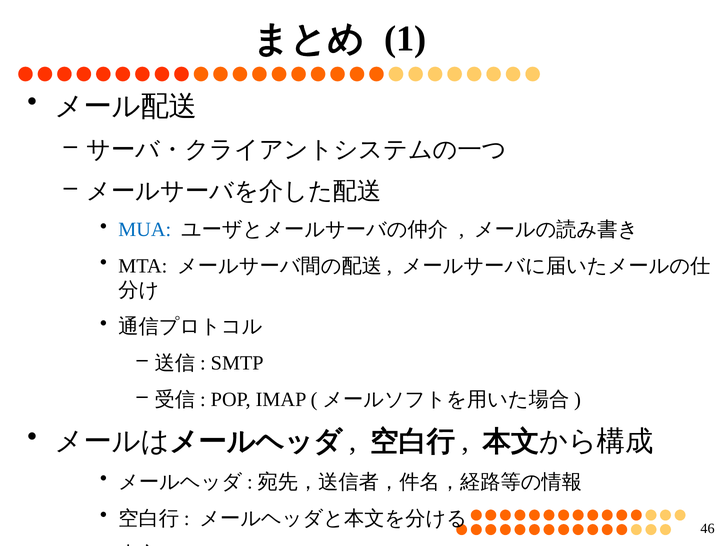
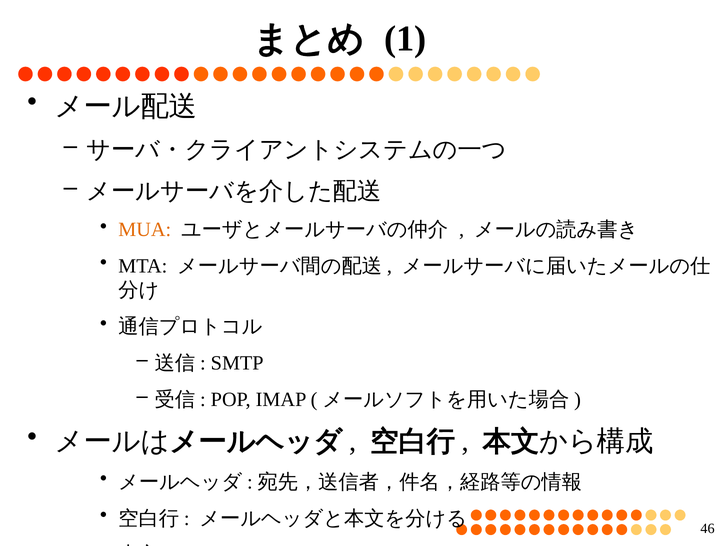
MUA colour: blue -> orange (145, 230)
